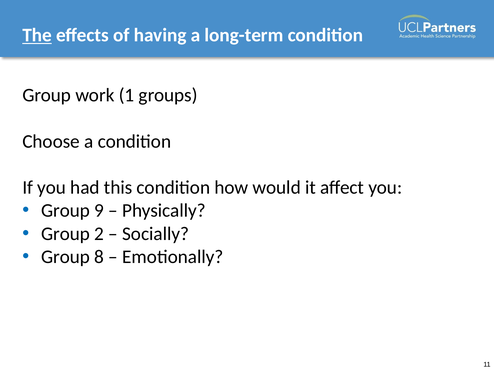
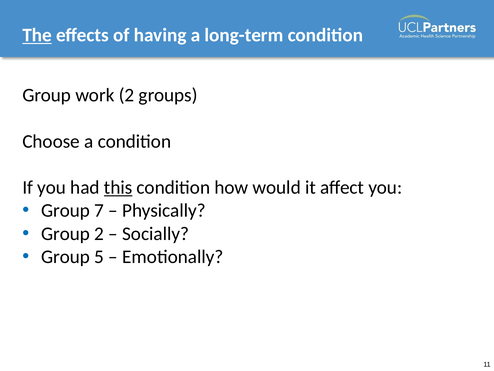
work 1: 1 -> 2 (127, 95)
this underline: none -> present (118, 187)
9: 9 -> 7 (99, 210)
8: 8 -> 5 (99, 256)
